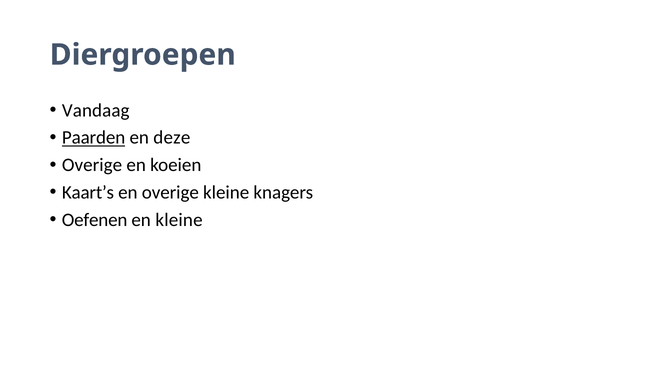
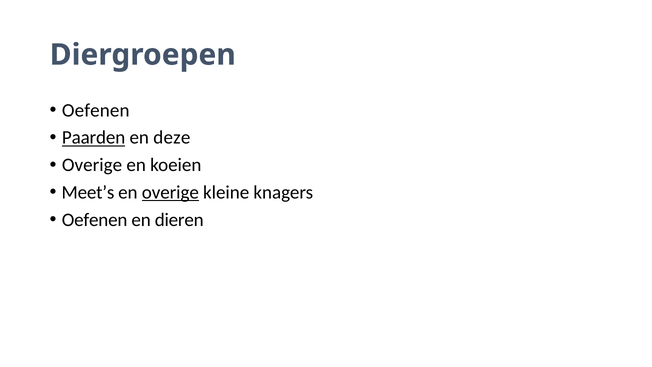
Vandaag: Vandaag -> Oefenen (96, 110)
Kaart’s: Kaart’s -> Meet’s (88, 192)
overige underline: none -> present (170, 192)
en kleine: kleine -> dieren (179, 220)
